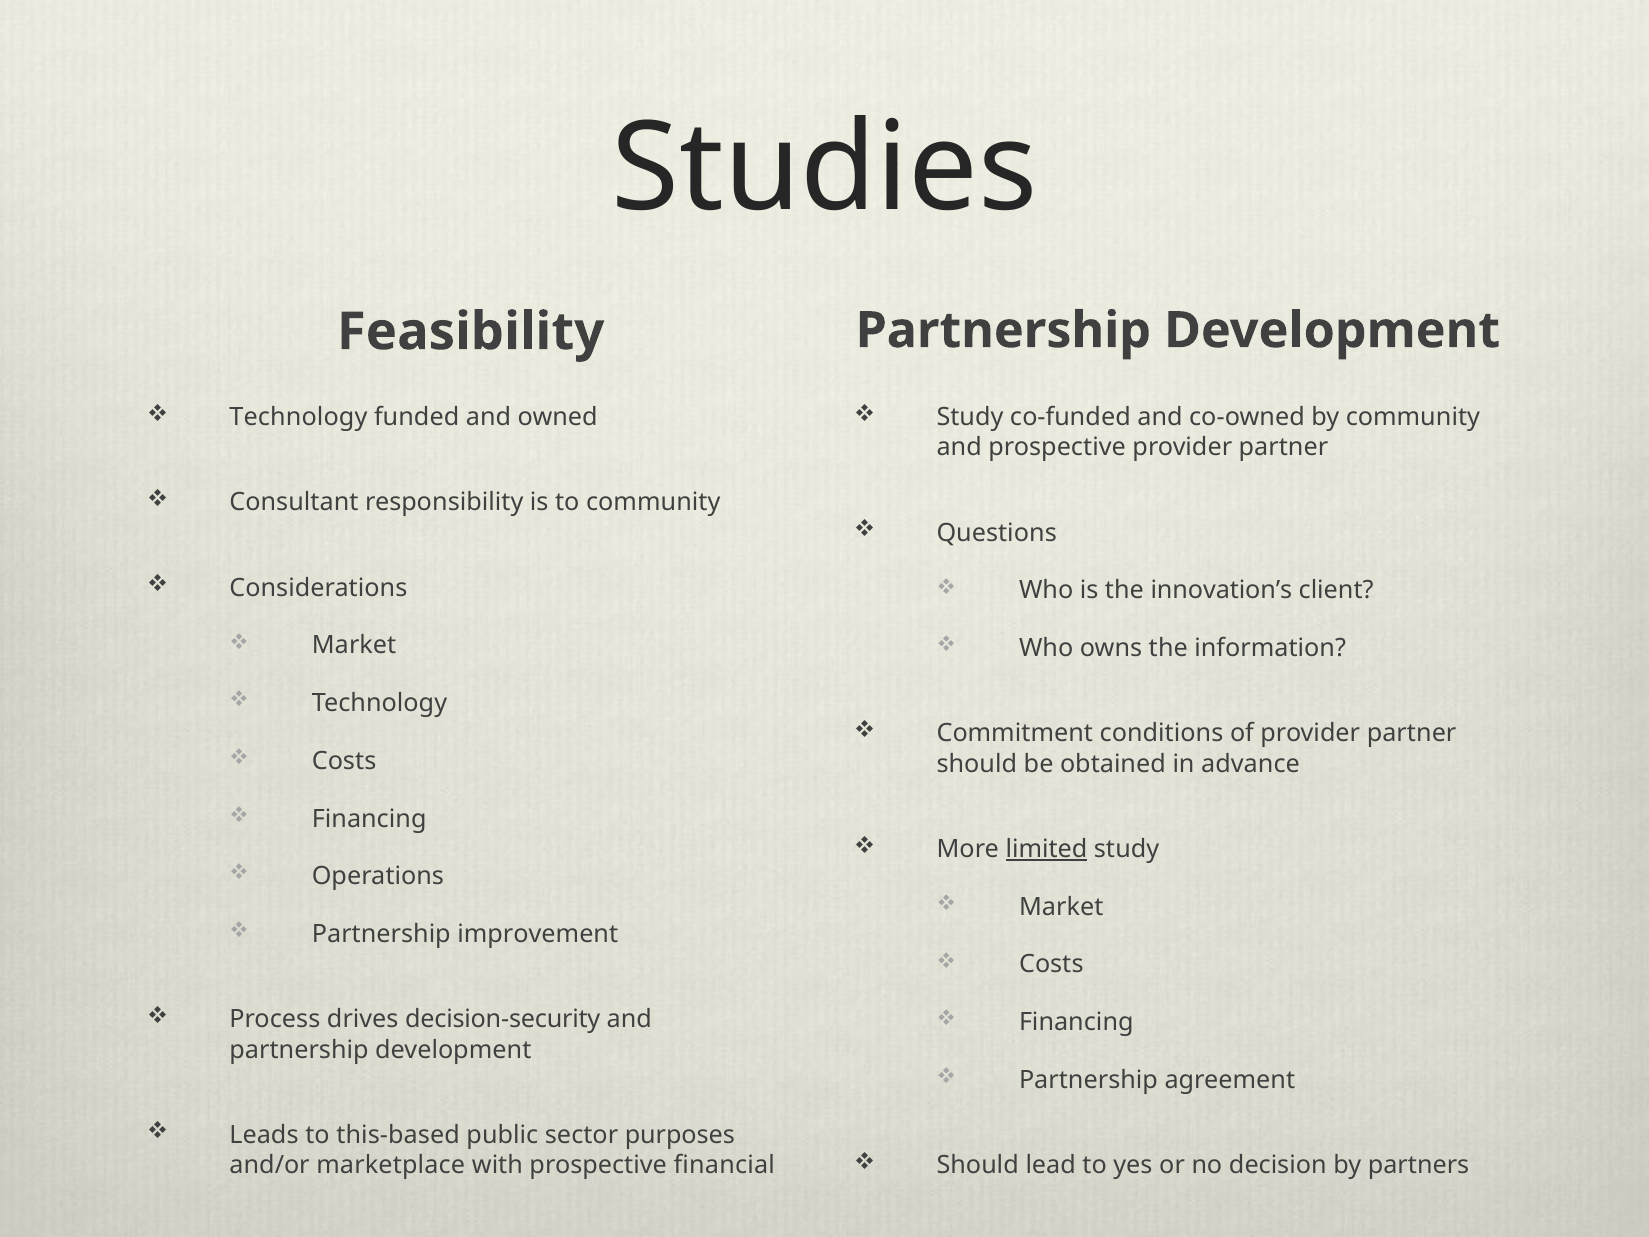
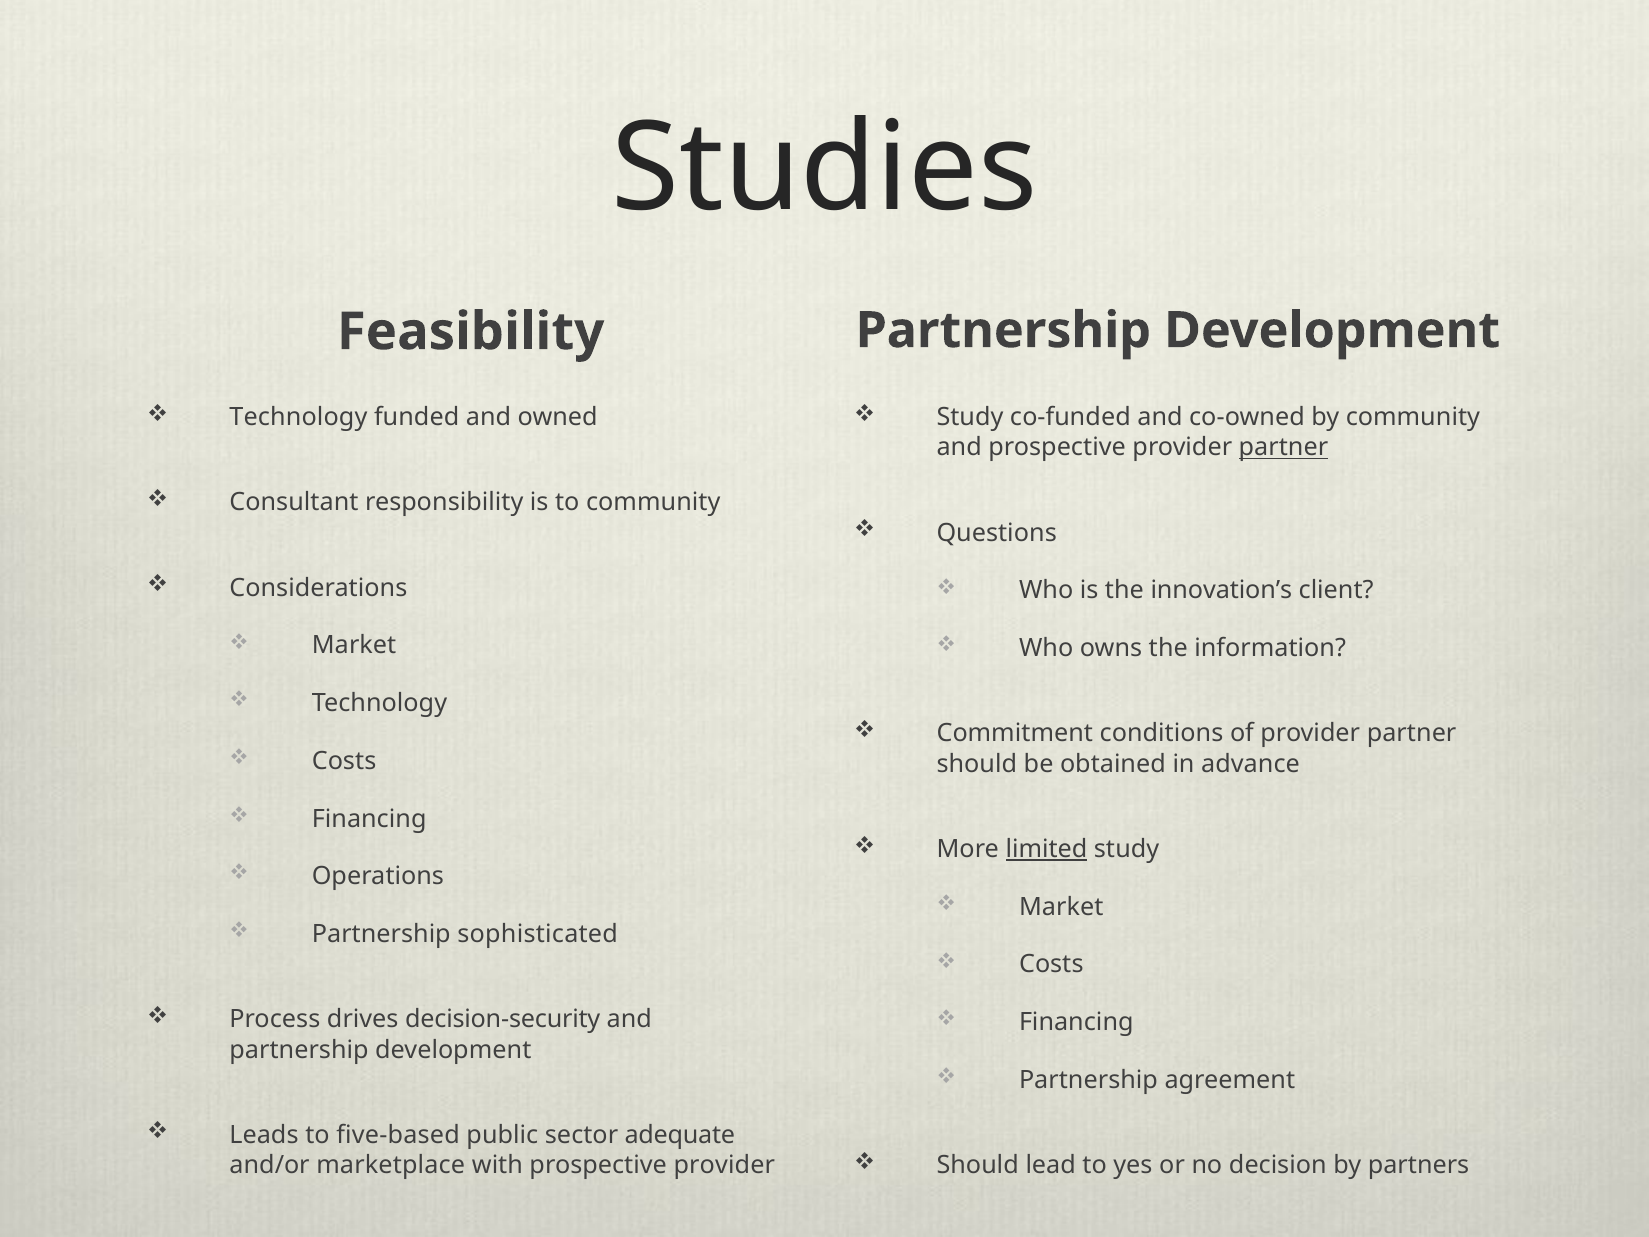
partner underline: none -> present (1283, 448)
improvement: improvement -> sophisticated (538, 934)
this-based: this-based -> five-based (398, 1135)
purposes: purposes -> adequate (680, 1135)
with prospective financial: financial -> provider (724, 1165)
